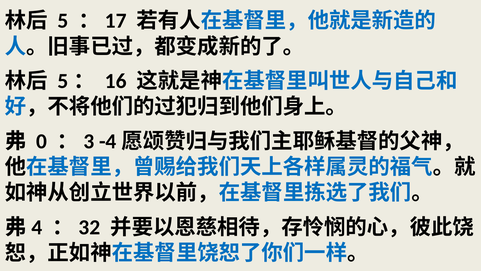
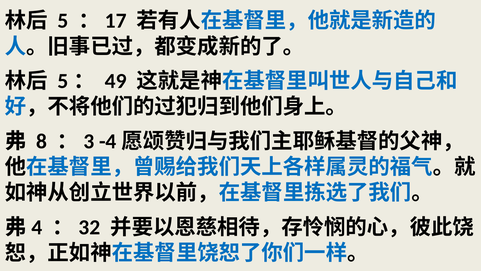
16: 16 -> 49 (116, 81)
0: 0 -> 8 (42, 141)
